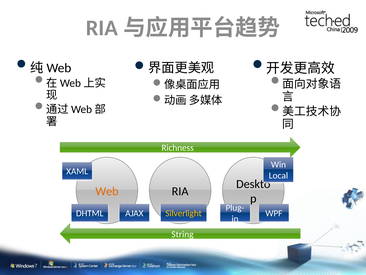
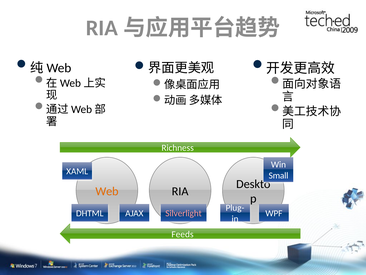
Local: Local -> Small (279, 175)
Silverlight colour: yellow -> pink (184, 213)
String: String -> Feeds (183, 234)
